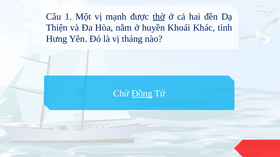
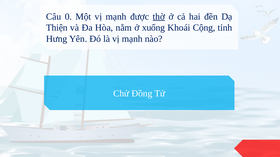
1: 1 -> 0 (68, 17)
huyền: huyền -> xuống (154, 28)
Khác: Khác -> Cộng (204, 28)
là vị tháng: tháng -> mạnh (132, 39)
Đồng underline: present -> none (142, 94)
